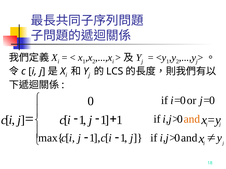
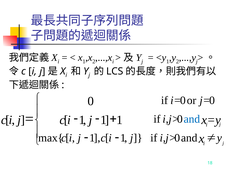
and colour: orange -> blue (192, 119)
